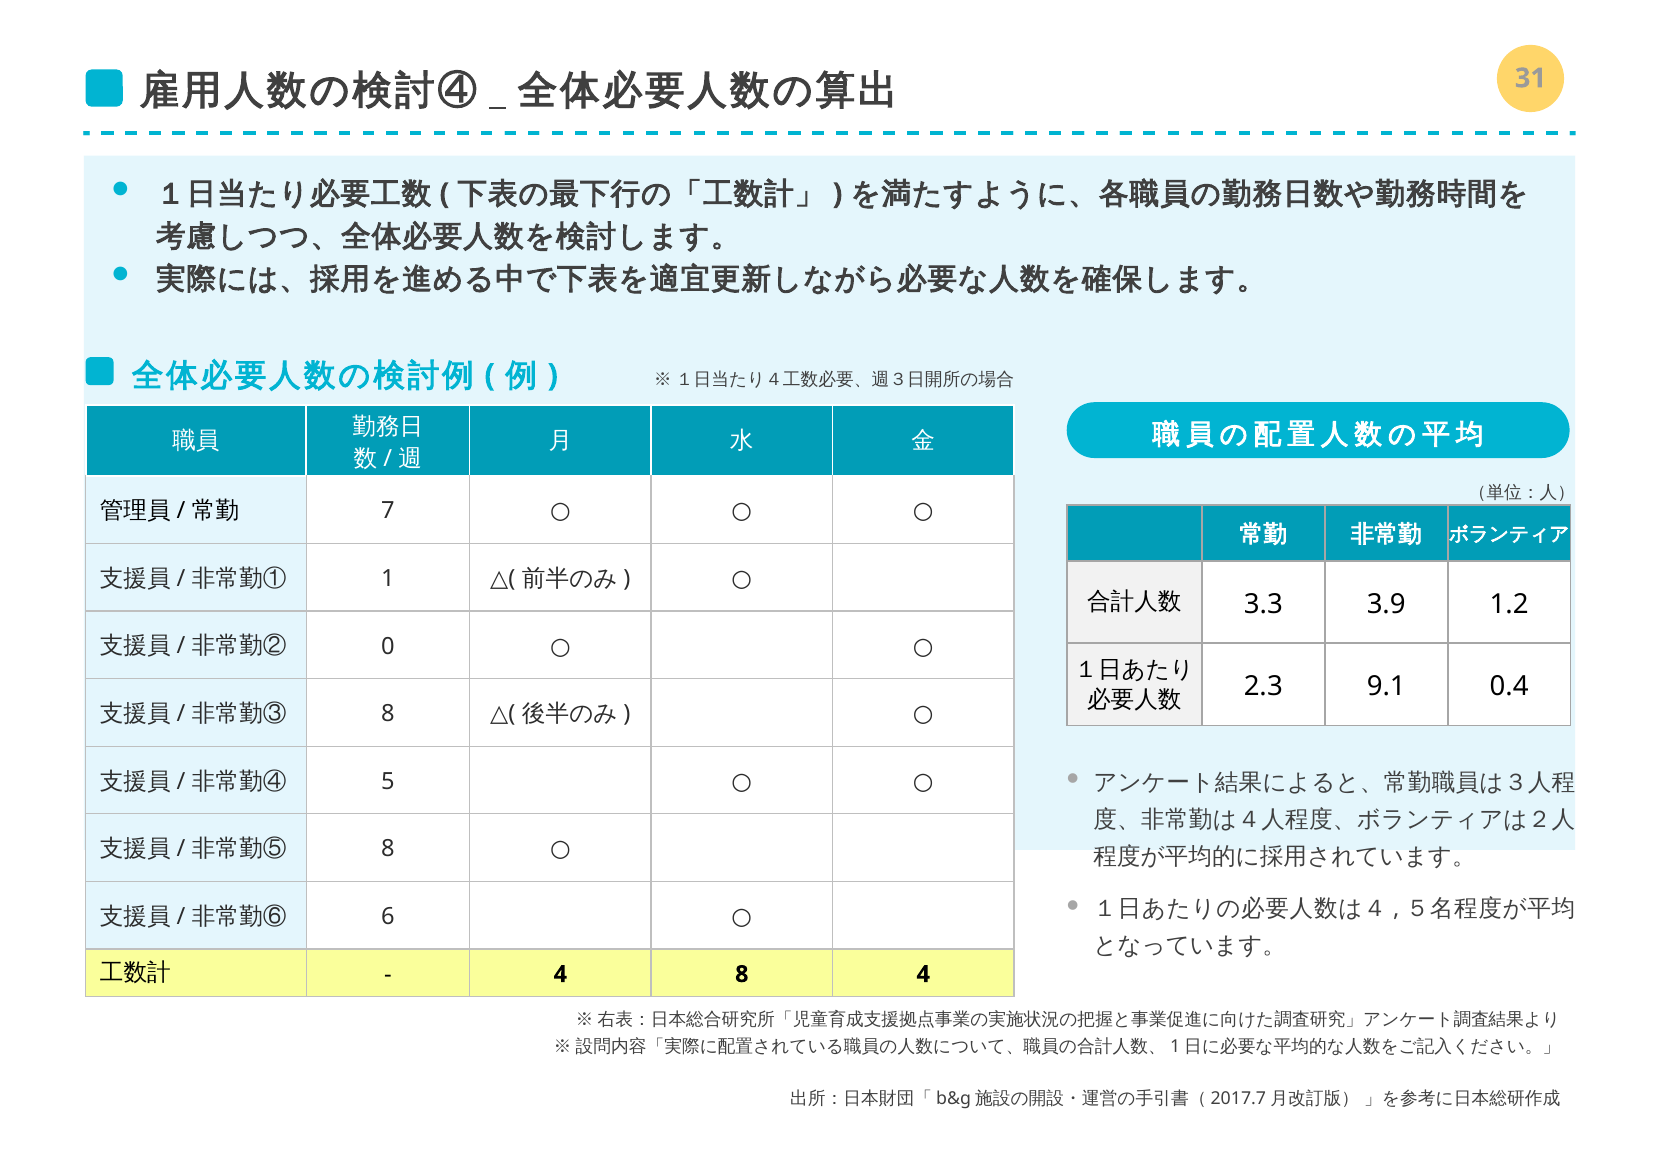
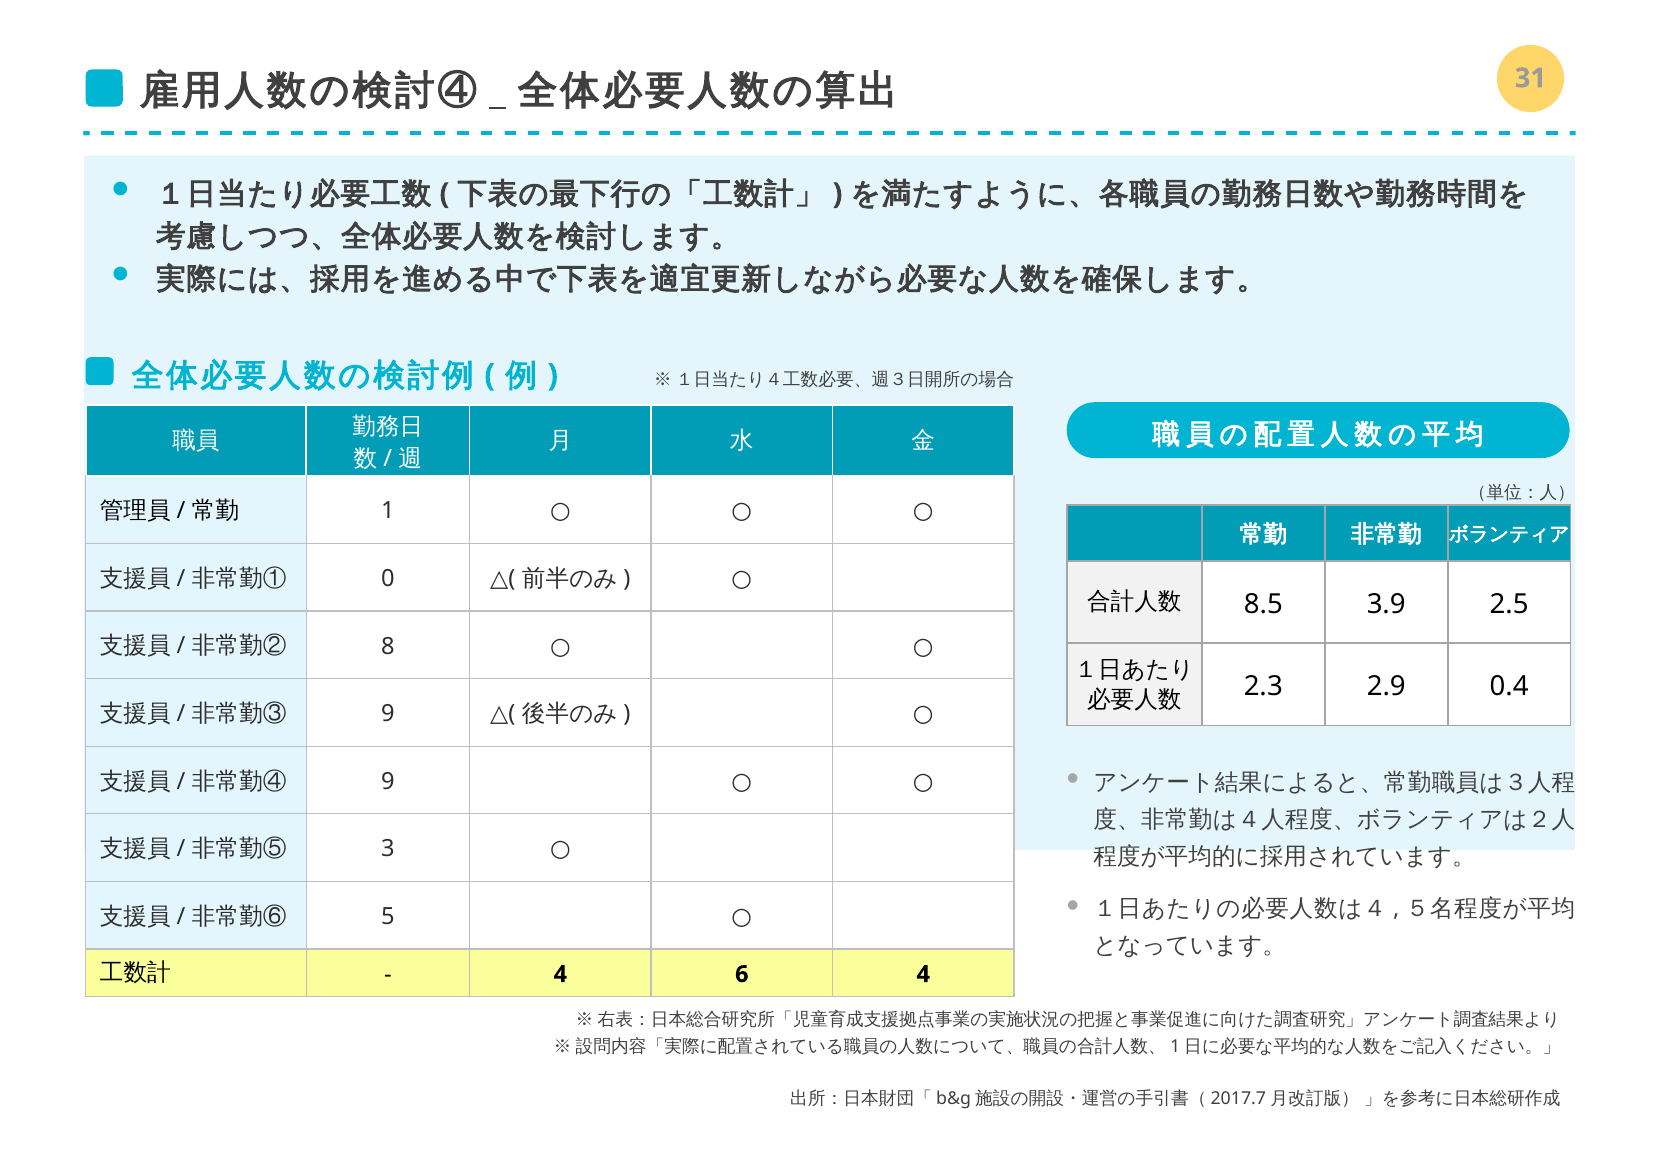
7: 7 -> 1 (388, 511)
1: 1 -> 0 (388, 579)
3.3: 3.3 -> 8.5 (1263, 605)
1.2: 1.2 -> 2.5 (1509, 605)
0: 0 -> 8 (388, 646)
9.1: 9.1 -> 2.9 (1386, 687)
8: 8 -> 9 (388, 714)
5: 5 -> 9 (388, 781)
8: 8 -> 3 (388, 849)
6: 6 -> 5 (388, 917)
4 8: 8 -> 6 (742, 974)
